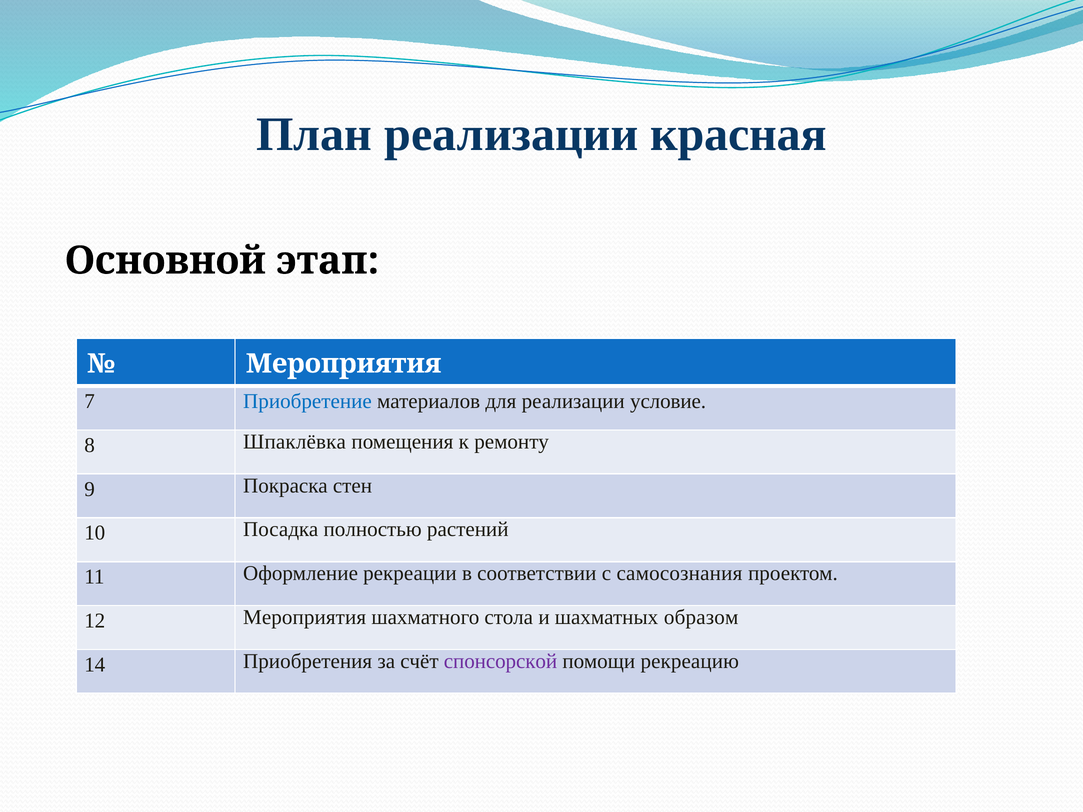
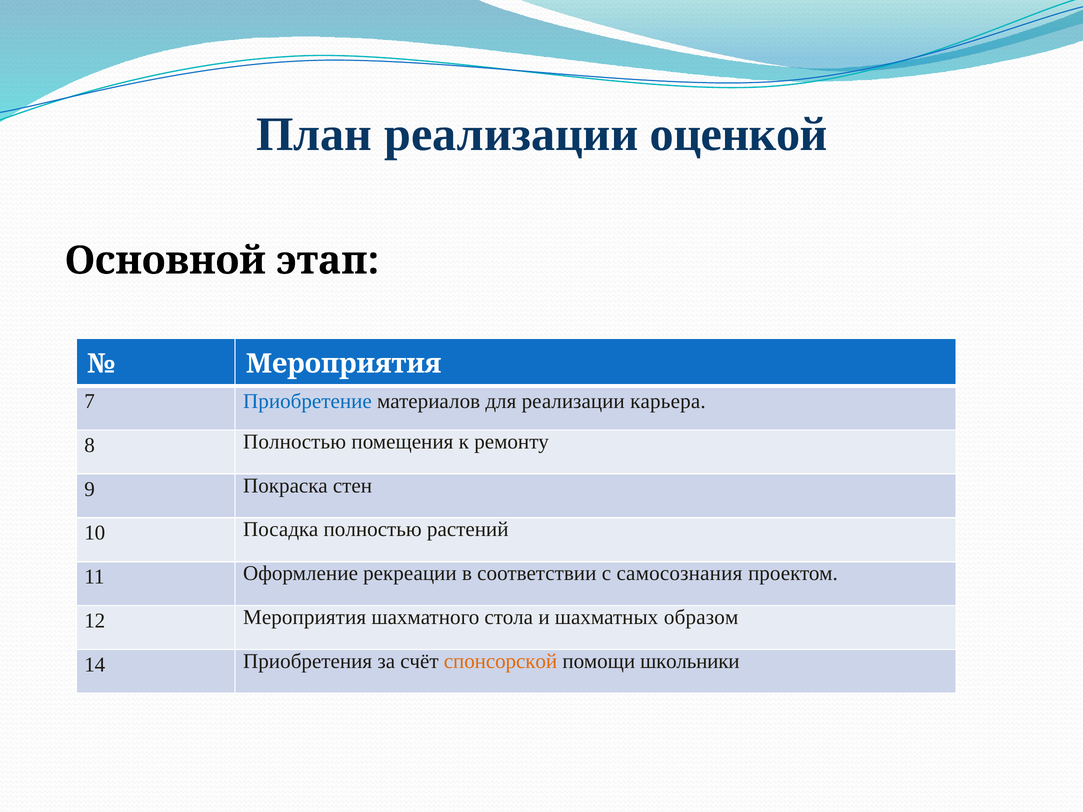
красная: красная -> оценкой (739, 134)
условие: условие -> карьера (668, 401)
8 Шпаклёвка: Шпаклёвка -> Полностью (295, 442)
спонсорской colour: purple -> orange (501, 661)
рекреацию: рекреацию -> школьники (690, 661)
